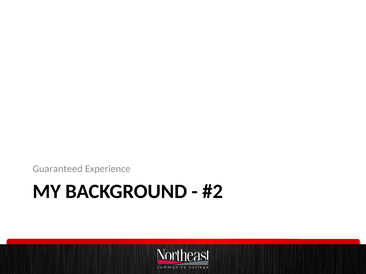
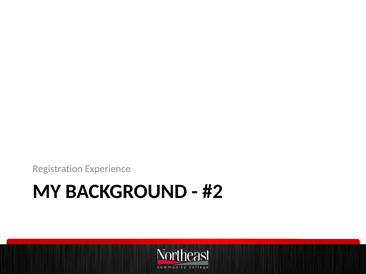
Guaranteed: Guaranteed -> Registration (58, 169)
